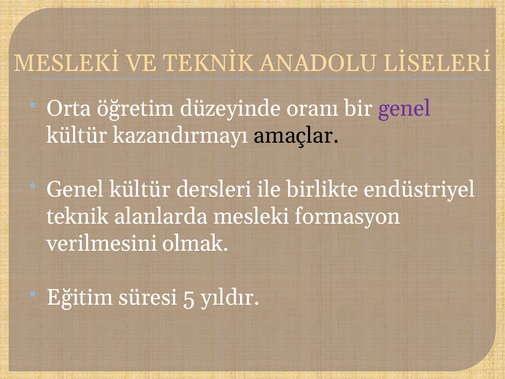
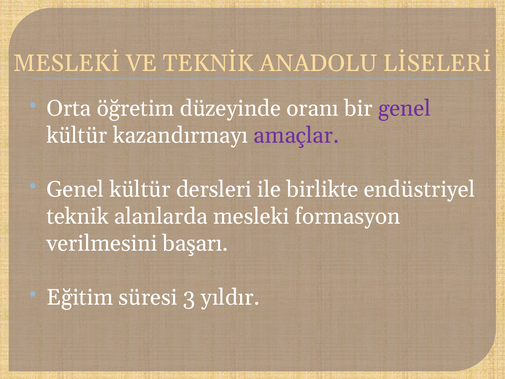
amaçlar colour: black -> purple (296, 135)
olmak: olmak -> başarı (195, 243)
5: 5 -> 3 (189, 297)
